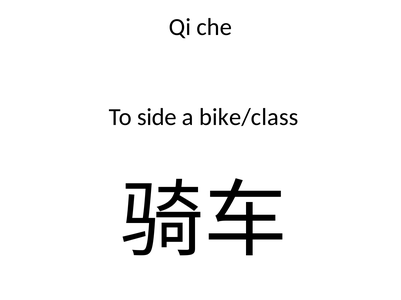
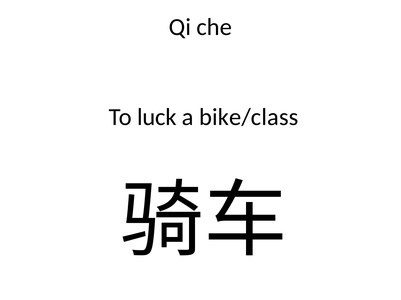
side: side -> luck (157, 118)
